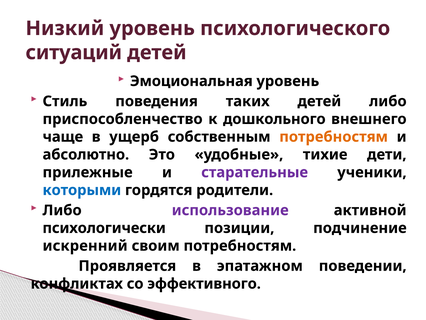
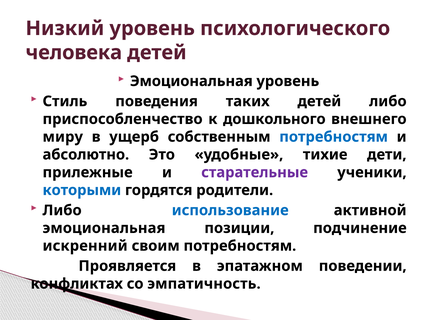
ситуаций: ситуаций -> человека (74, 52)
чаще: чаще -> миру (63, 137)
потребностям colour: orange -> blue (334, 137)
использование colour: purple -> blue (230, 210)
психологически: психологически -> эмоциональная (104, 228)
эффективного: эффективного -> эмпатичность (204, 283)
